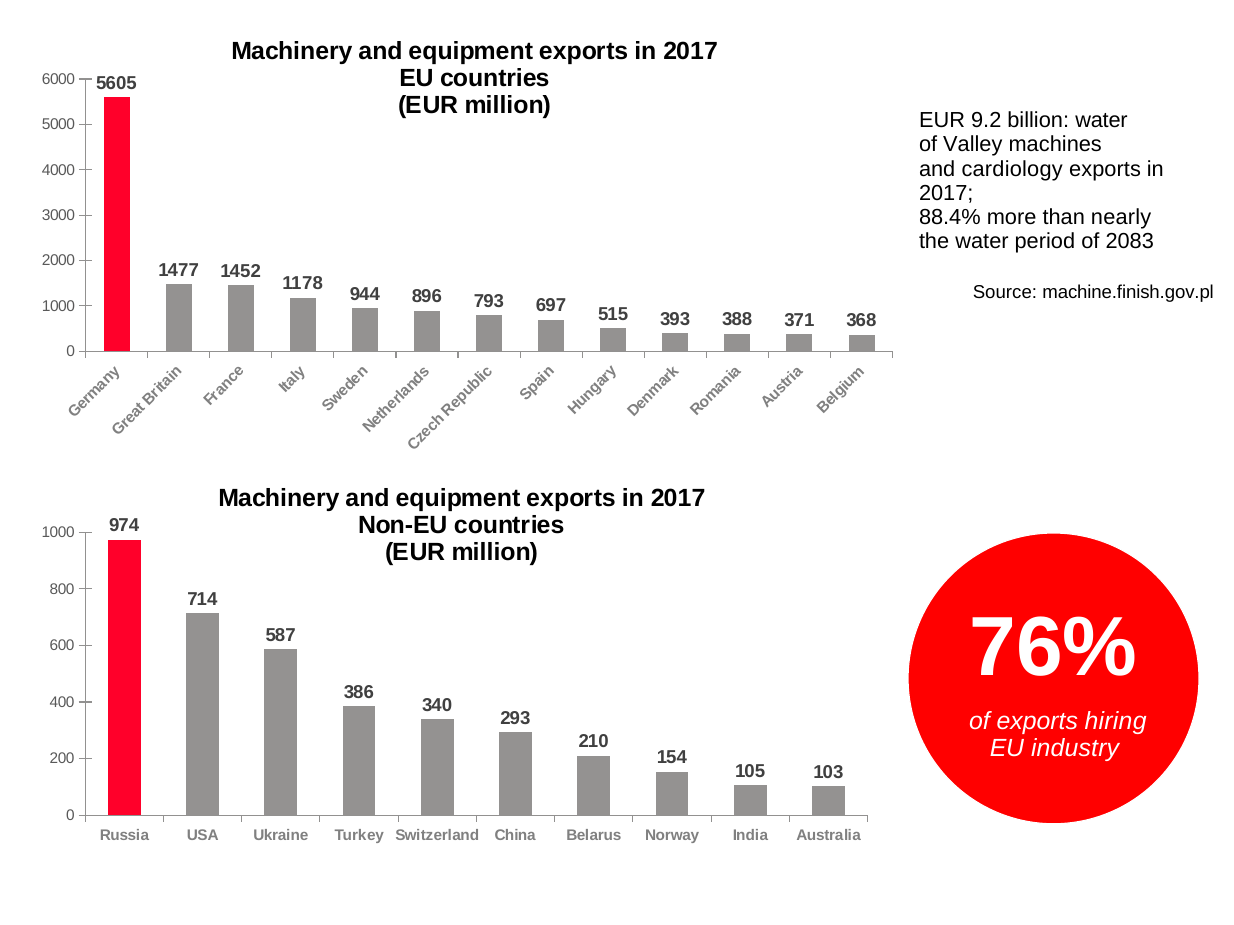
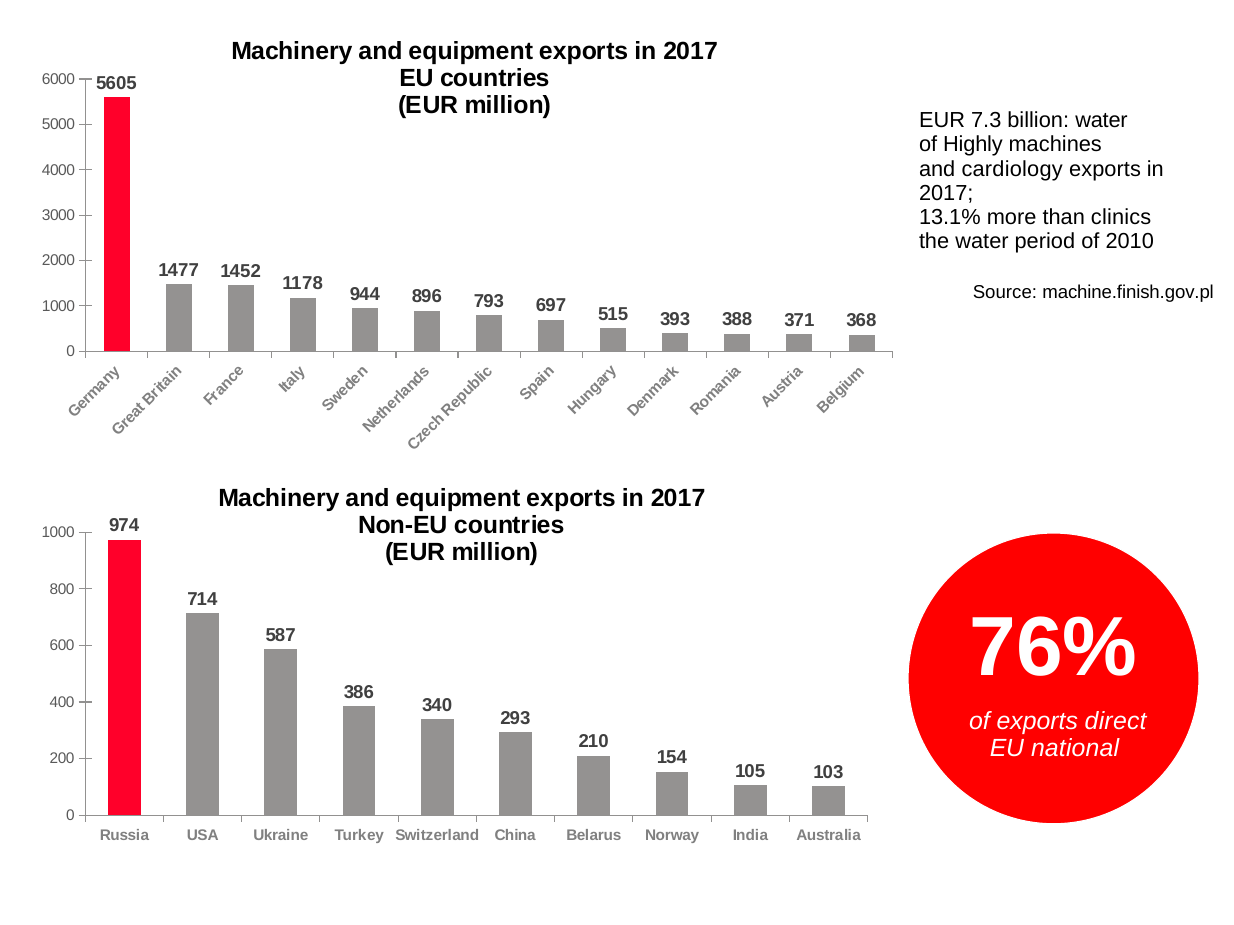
9.2: 9.2 -> 7.3 (986, 120)
Valley: Valley -> Highly (973, 145)
88.4%: 88.4% -> 13.1% (950, 218)
nearly: nearly -> clinics (1121, 218)
2083: 2083 -> 2010 (1130, 242)
hiring: hiring -> direct (1116, 721)
industry: industry -> national (1075, 749)
